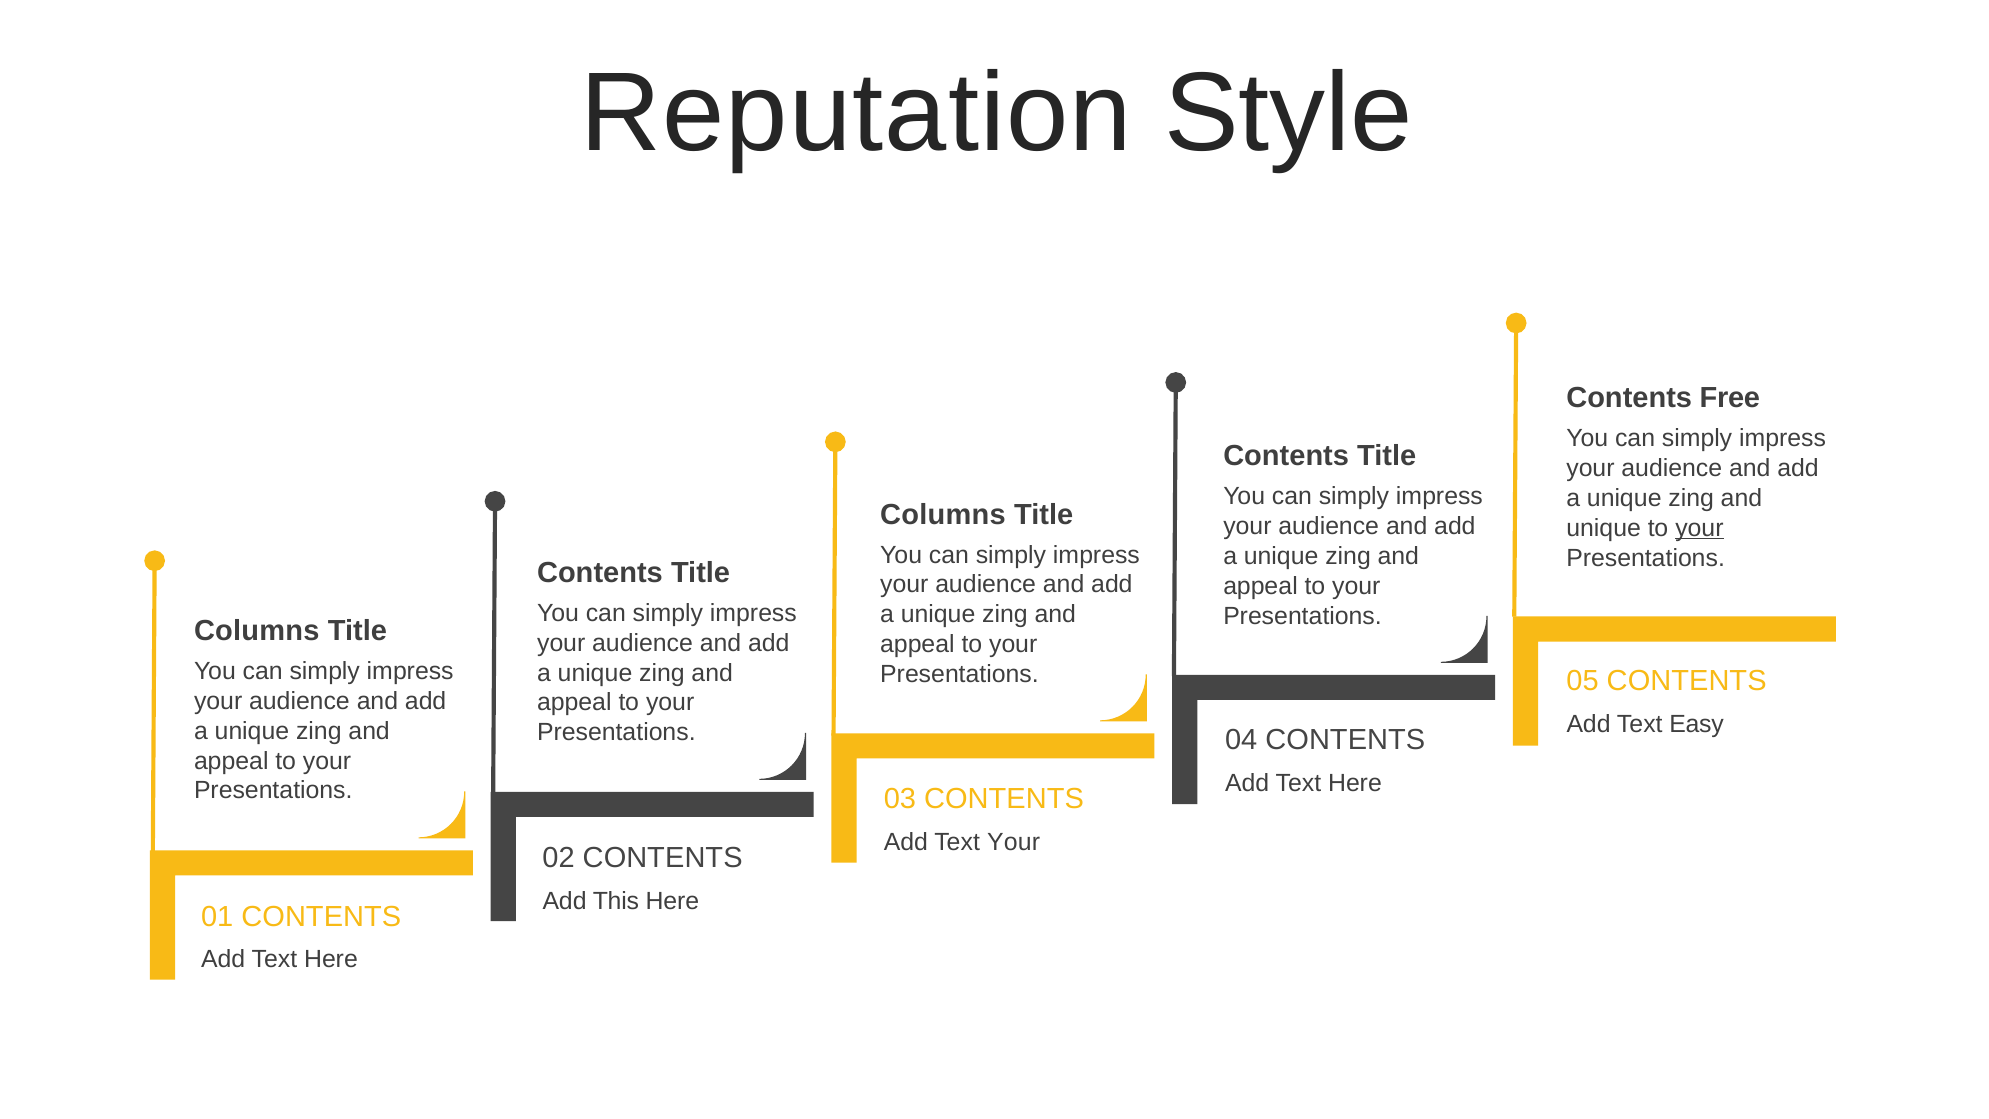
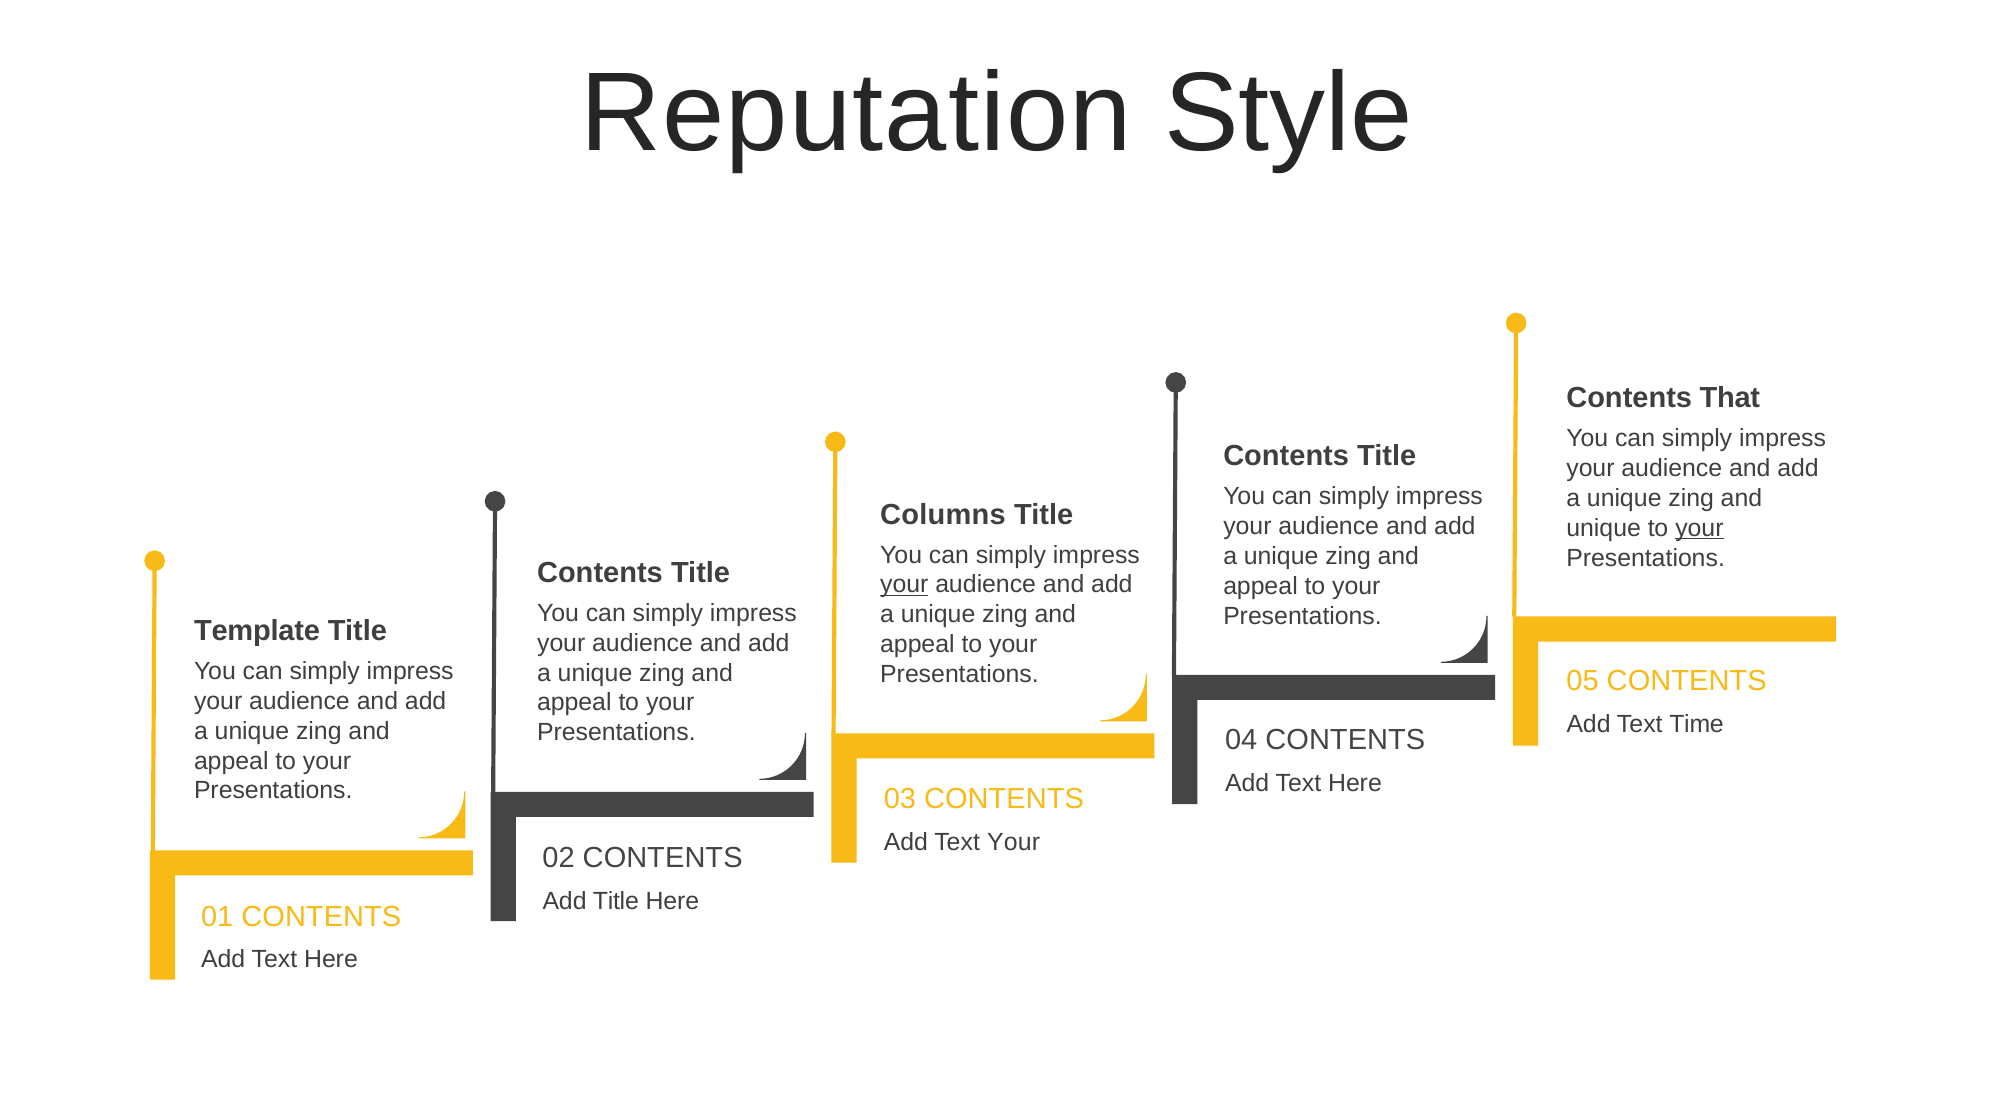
Free: Free -> That (1730, 398)
your underline: none -> present (904, 585)
Columns: Columns -> Template (257, 631)
Easy: Easy -> Time (1697, 724)
Add This: This -> Title (616, 901)
